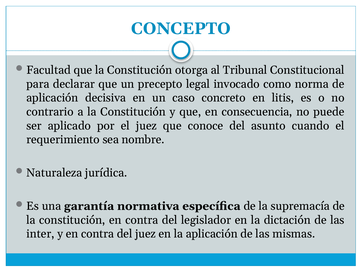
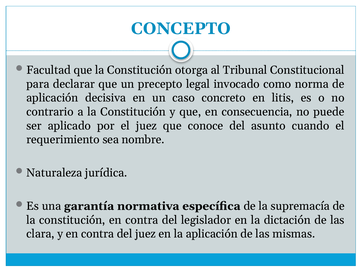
inter: inter -> clara (40, 233)
